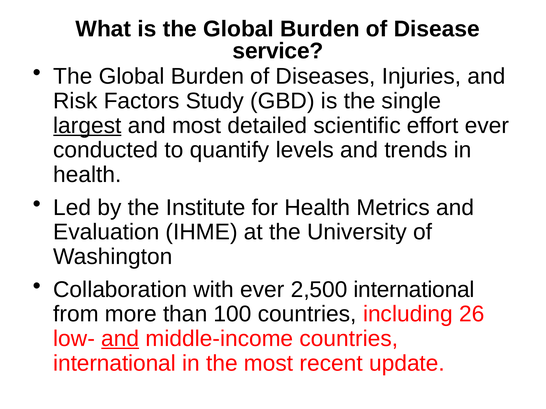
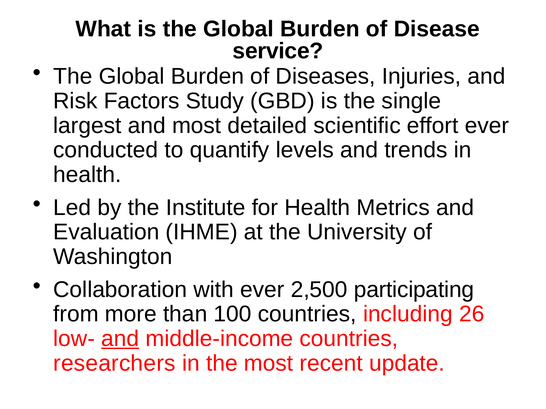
largest underline: present -> none (87, 126)
2,500 international: international -> participating (414, 290)
international: international -> researchers (114, 364)
